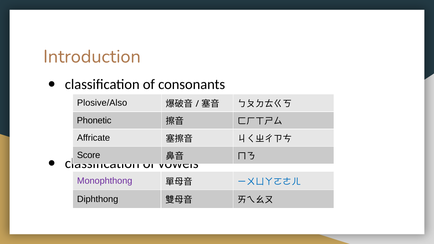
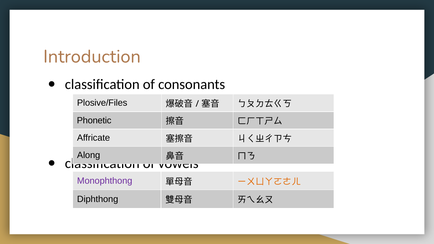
Plosive/Also: Plosive/Also -> Plosive/Files (102, 103)
Score: Score -> Along (89, 155)
ㄧㄨㄩㄚㄛㄜㄦ colour: blue -> orange (269, 182)
